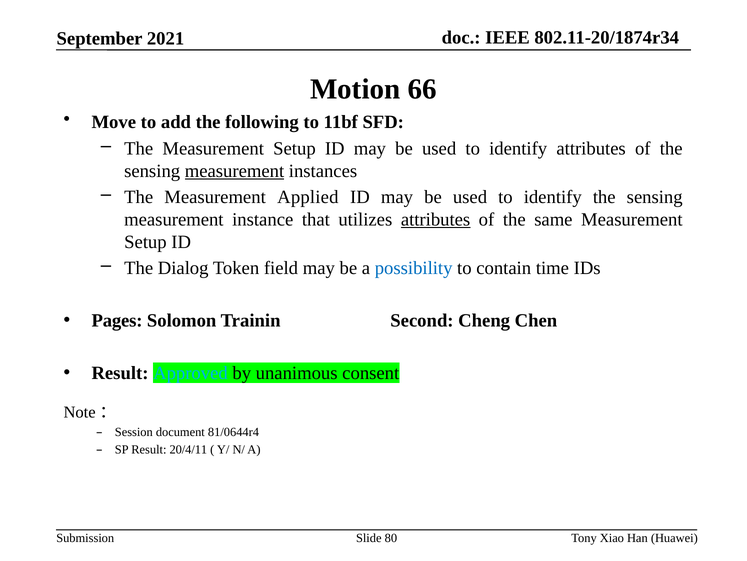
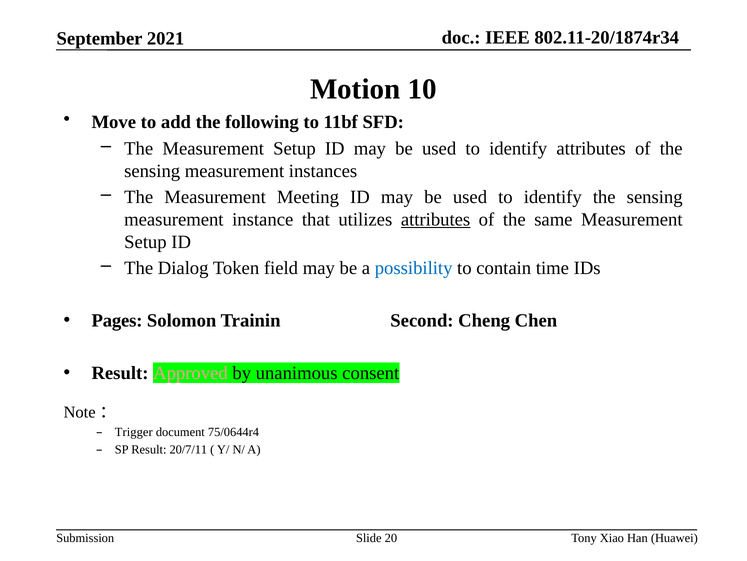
66: 66 -> 10 (422, 89)
measurement underline: present -> none (235, 171)
Applied: Applied -> Meeting (308, 197)
Approved colour: light blue -> pink (190, 372)
Session: Session -> Trigger (134, 432)
81/0644r4: 81/0644r4 -> 75/0644r4 (234, 432)
20/4/11: 20/4/11 -> 20/7/11 (188, 449)
80: 80 -> 20 (391, 537)
